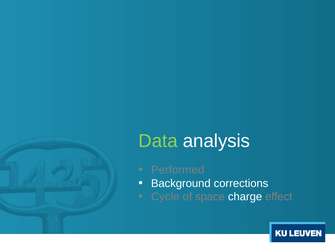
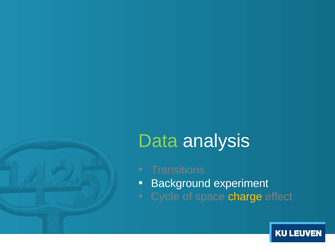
Performed: Performed -> Transitions (178, 169)
corrections: corrections -> experiment (241, 183)
charge colour: white -> yellow (245, 196)
